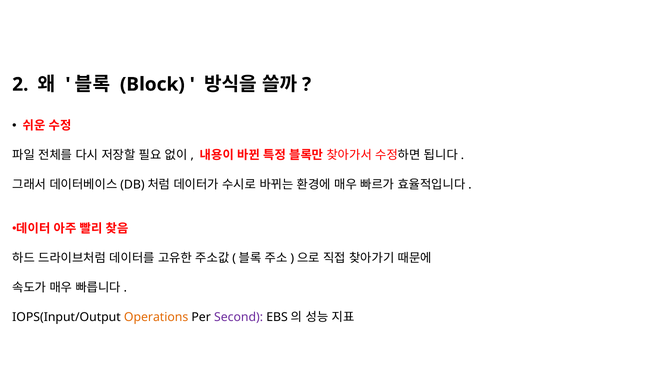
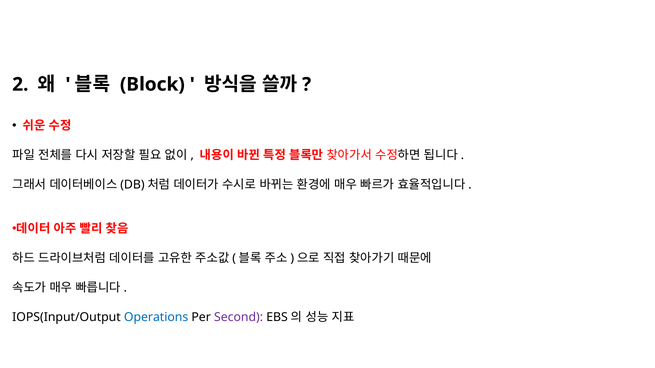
Operations colour: orange -> blue (156, 317)
